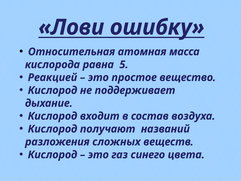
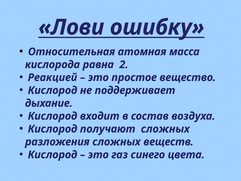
5: 5 -> 2 (124, 65)
получают названий: названий -> сложных (165, 129)
